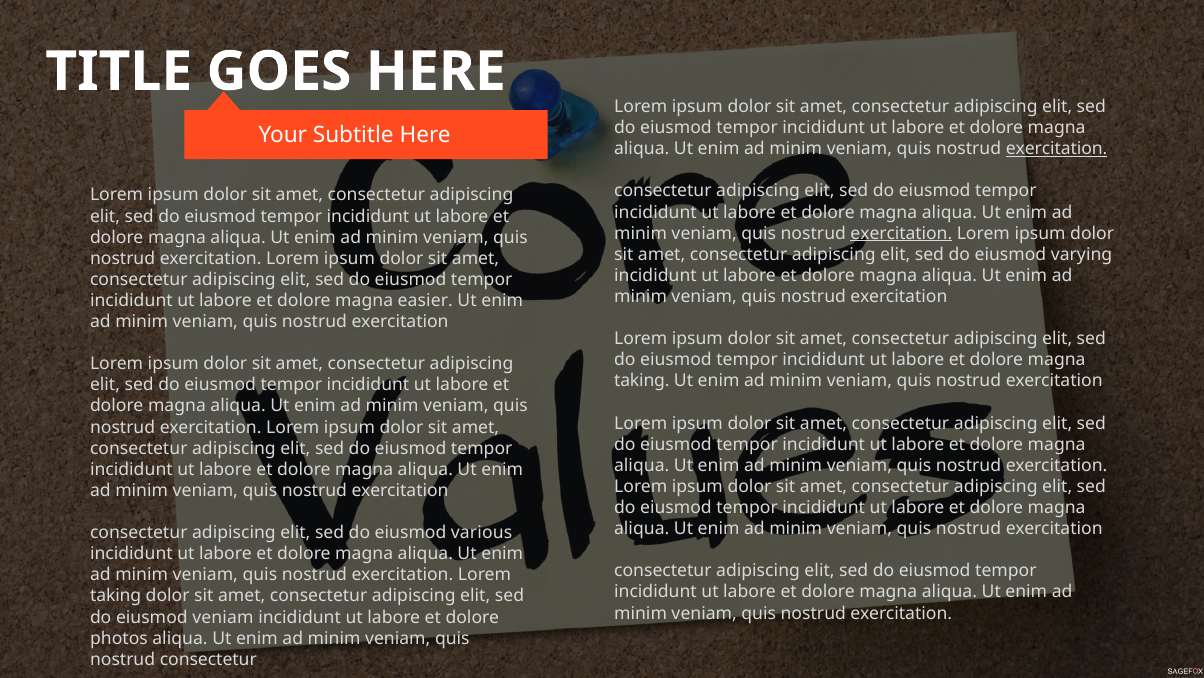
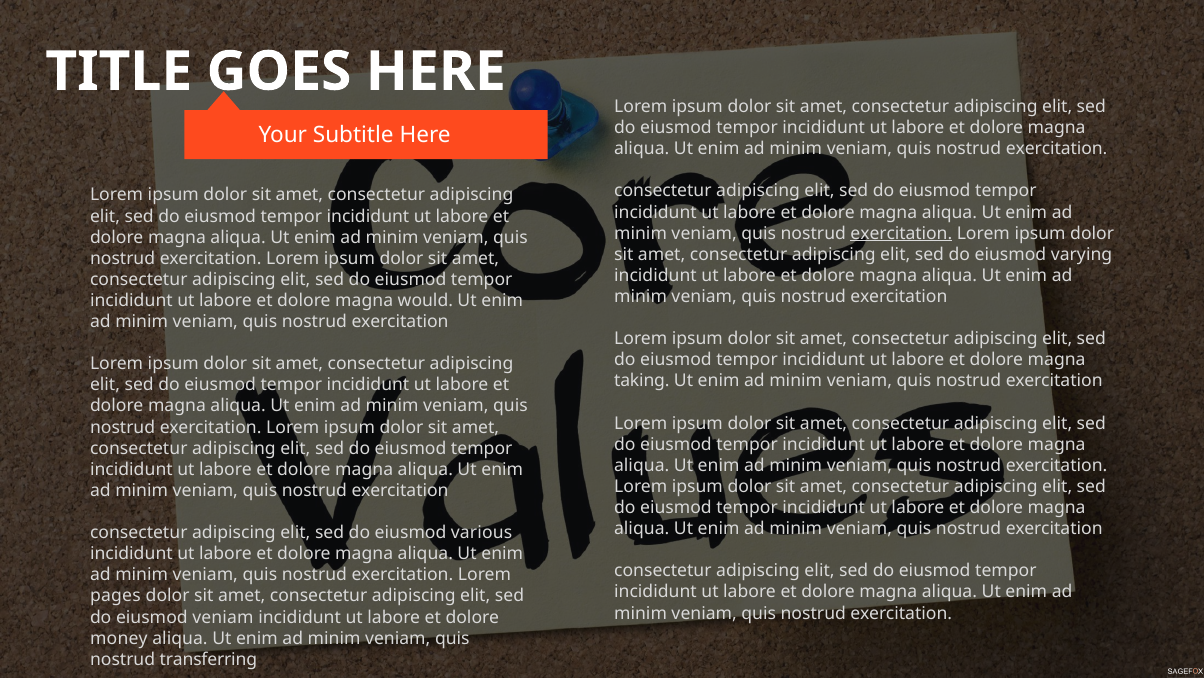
exercitation underline: present -> none (1057, 149)
easier: easier -> would (425, 300)
taking: taking -> pages (115, 595)
photos: photos -> money (119, 638)
nostrud consectetur: consectetur -> transferring (208, 659)
